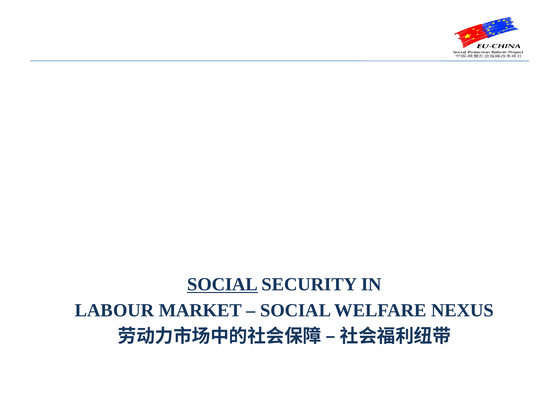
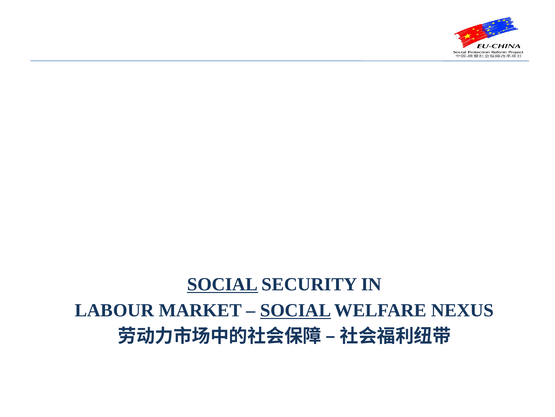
SOCIAL underline: none -> present (296, 310)
